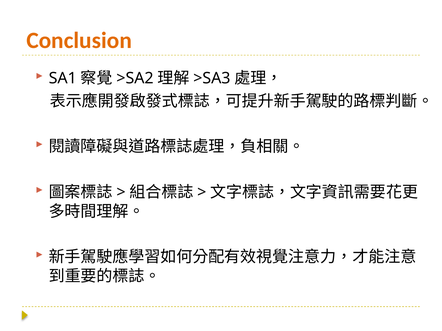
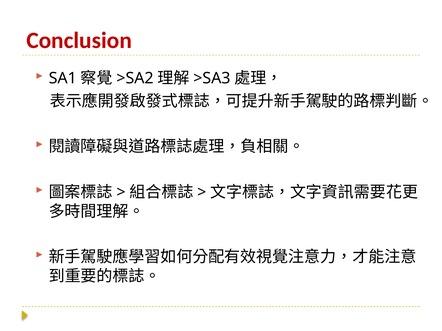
Conclusion colour: orange -> red (79, 41)
